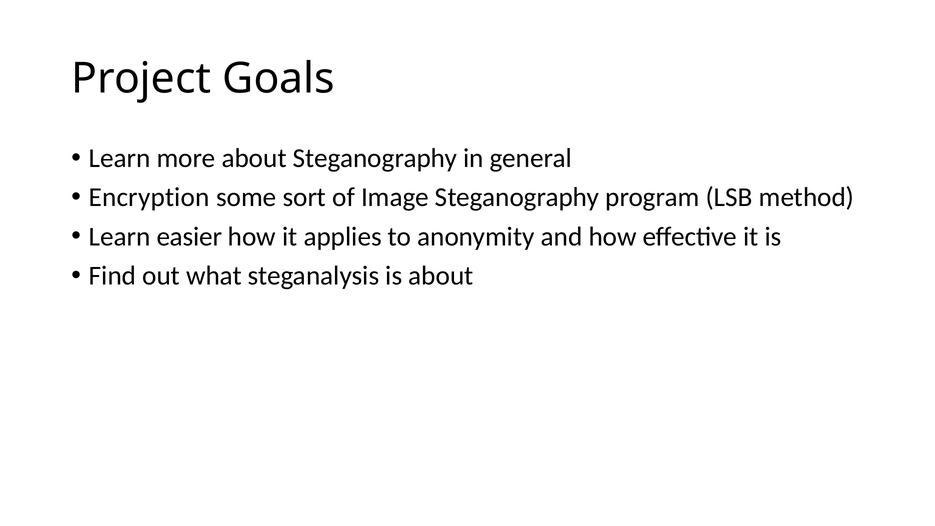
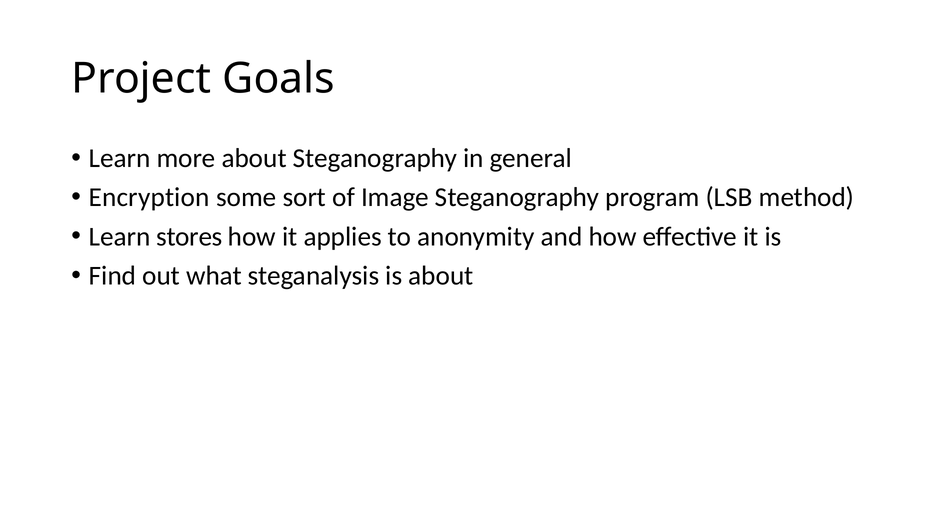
easier: easier -> stores (189, 236)
